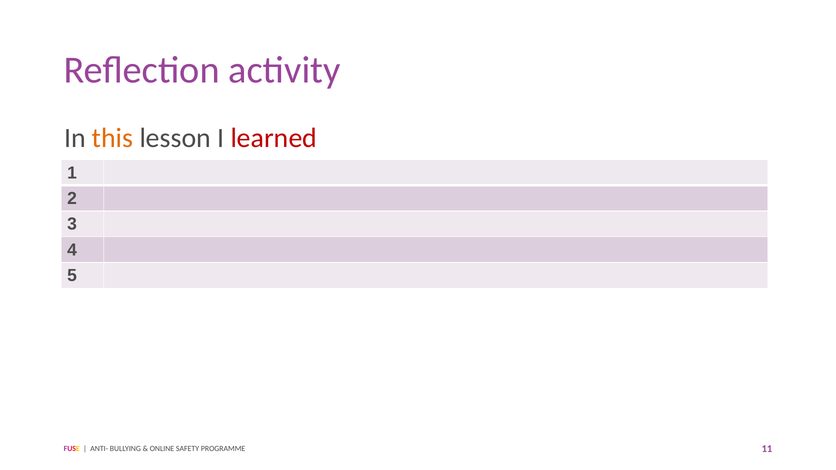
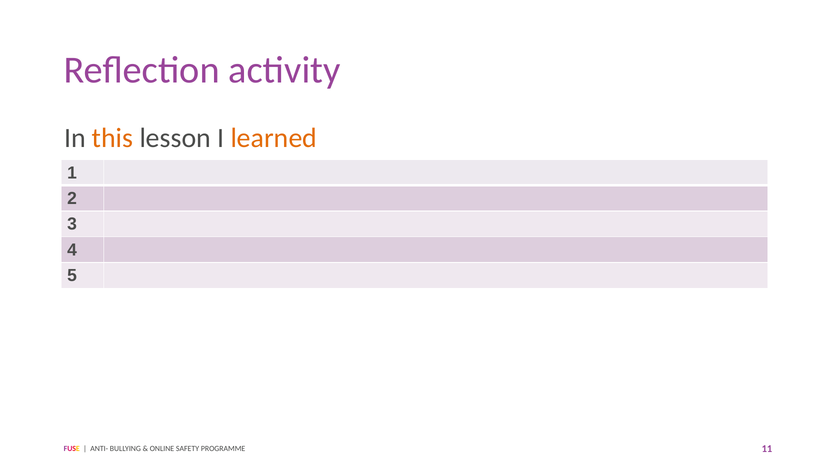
learned colour: red -> orange (274, 138)
